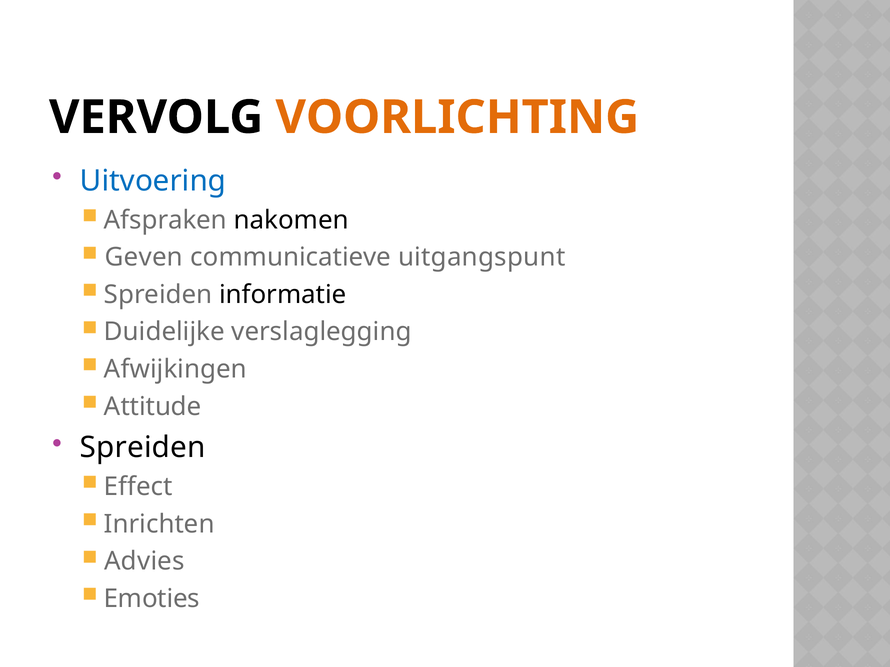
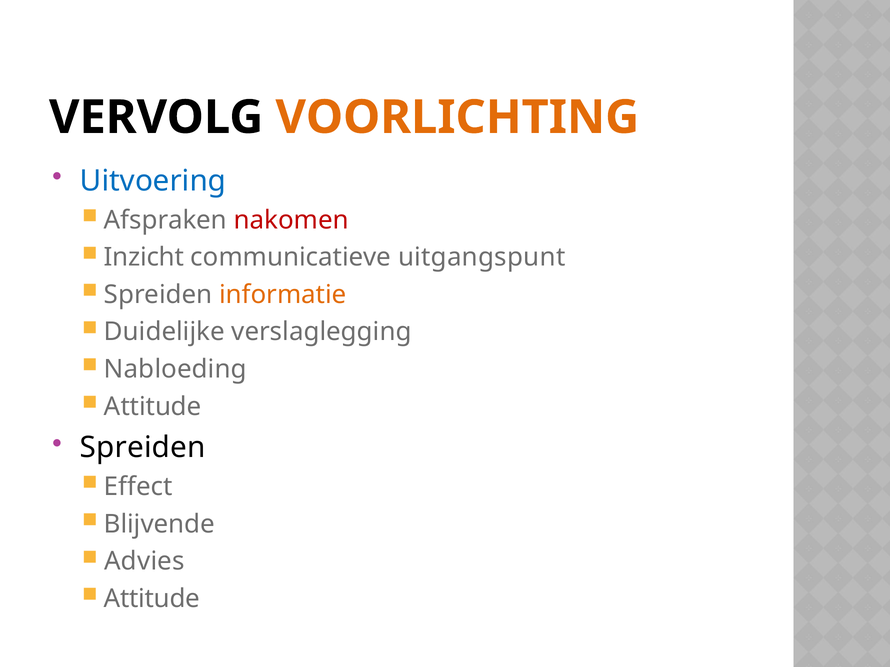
nakomen colour: black -> red (291, 220)
Geven: Geven -> Inzicht (144, 258)
informatie colour: black -> orange (283, 295)
Afwijkingen: Afwijkingen -> Nabloeding (175, 369)
Inrichten: Inrichten -> Blijvende (159, 524)
Emoties: Emoties -> Attitude (152, 599)
